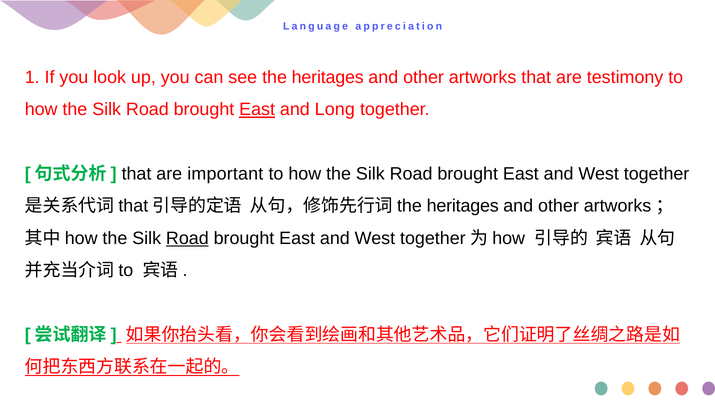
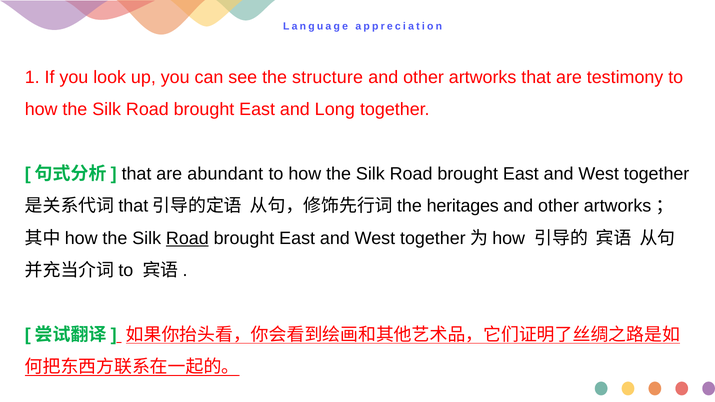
the heritages: heritages -> structure (328, 77)
East underline: present -> none (257, 110)
important: important -> abundant (225, 174)
